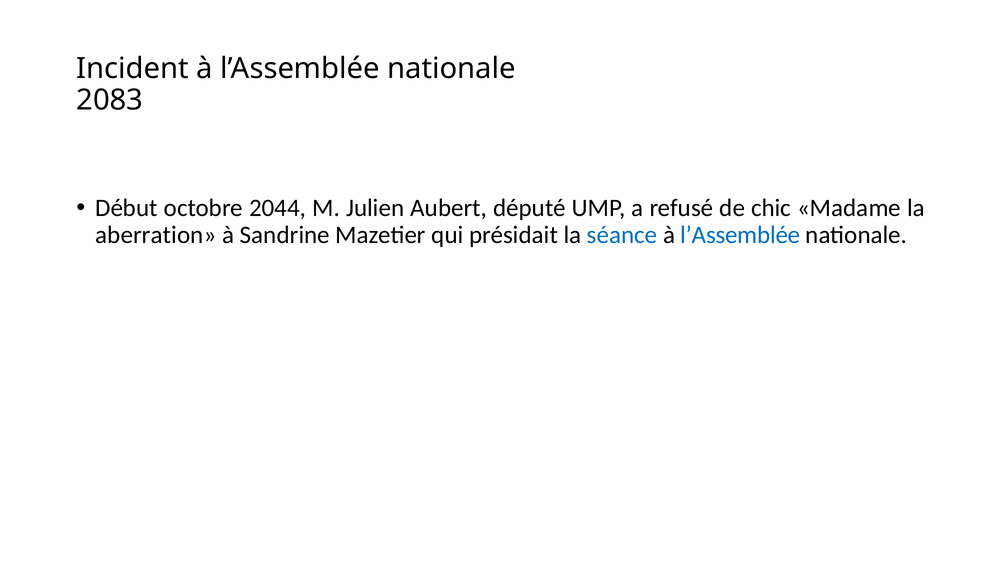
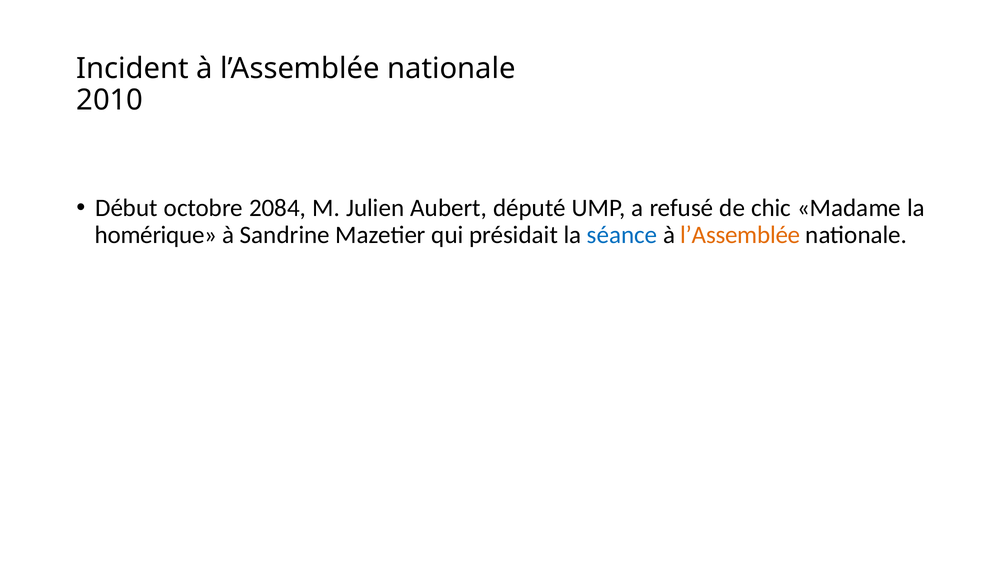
2083: 2083 -> 2010 (110, 100)
2044: 2044 -> 2084 (278, 208)
aberration: aberration -> homérique (156, 235)
l’Assemblée colour: blue -> orange (740, 235)
